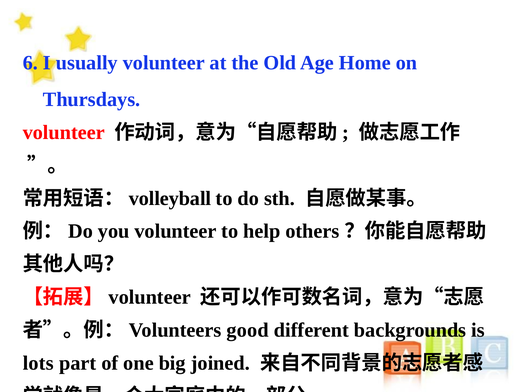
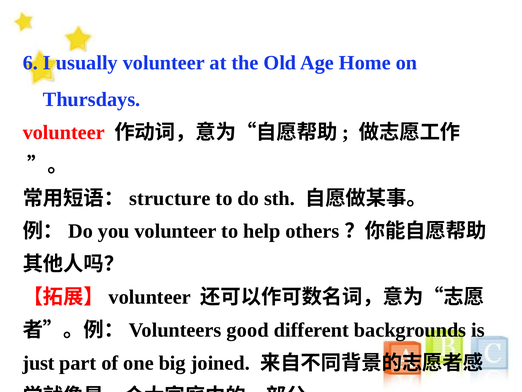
volleyball: volleyball -> structure (170, 198)
lots: lots -> just (39, 363)
